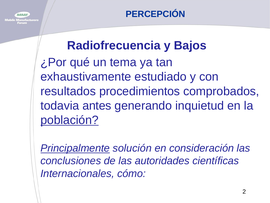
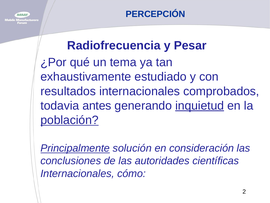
Bajos: Bajos -> Pesar (190, 45)
resultados procedimientos: procedimientos -> internacionales (140, 91)
inquietud underline: none -> present (200, 105)
